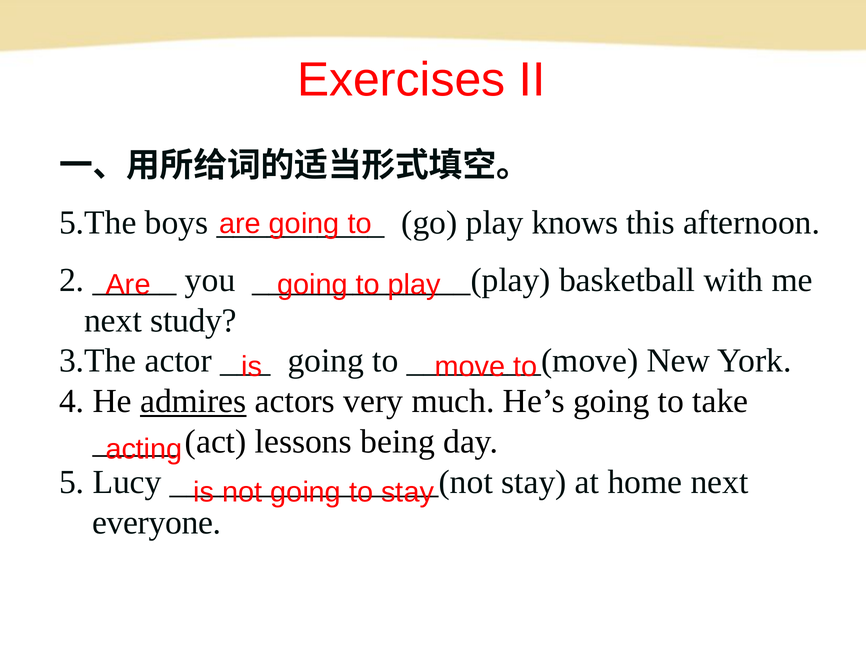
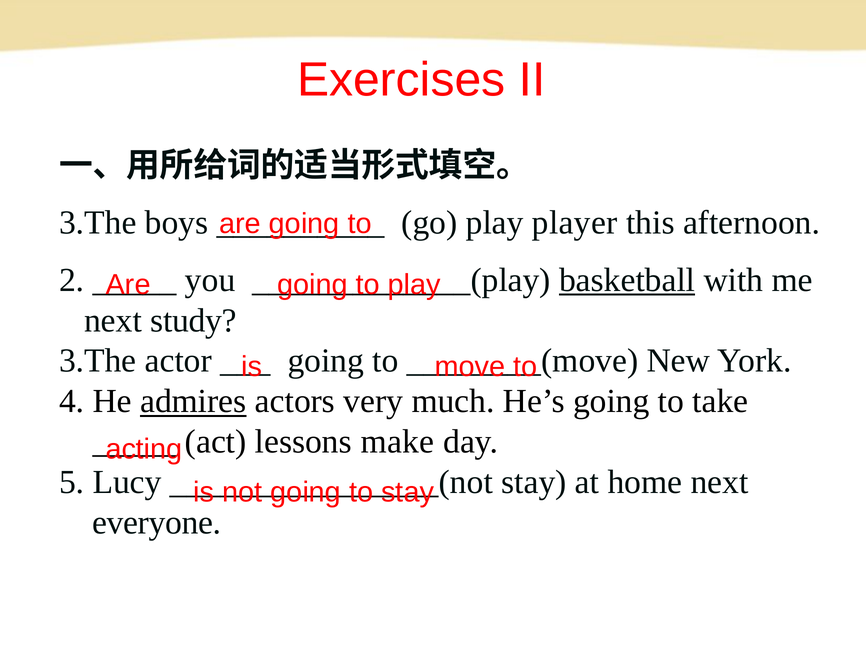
5.The: 5.The -> 3.The (98, 223)
knows: knows -> player (575, 223)
basketball underline: none -> present (627, 280)
being: being -> make (397, 442)
